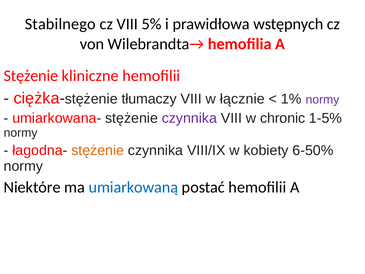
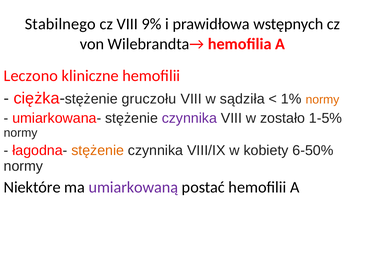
5%: 5% -> 9% (152, 24)
Stężenie: Stężenie -> Leczono (31, 76)
tłumaczy: tłumaczy -> gruczołu (149, 99)
łącznie: łącznie -> sądziła (242, 99)
normy colour: purple -> orange (322, 99)
chronic: chronic -> zostało (283, 118)
umiarkowaną colour: blue -> purple (133, 187)
